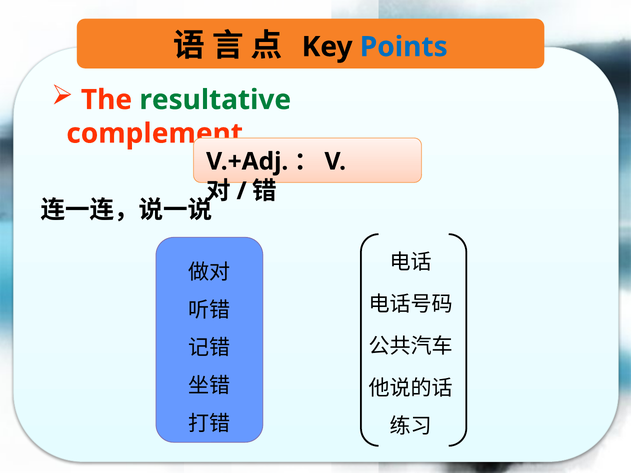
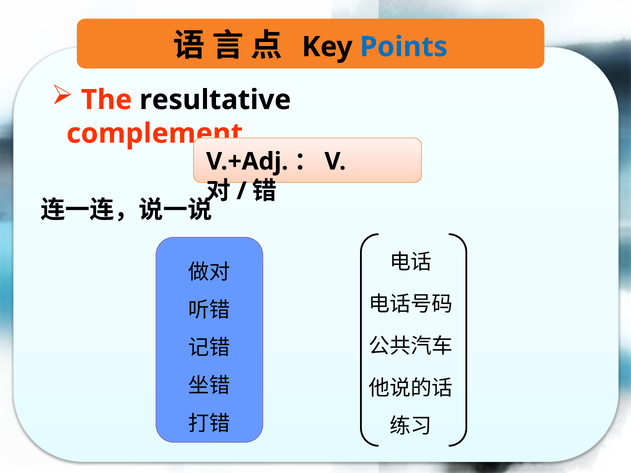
resultative colour: green -> black (215, 100)
